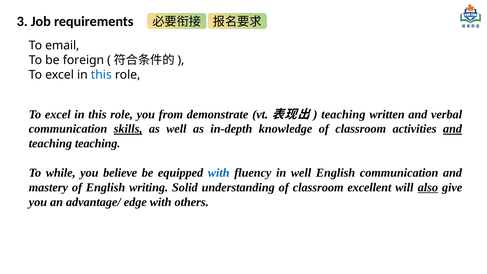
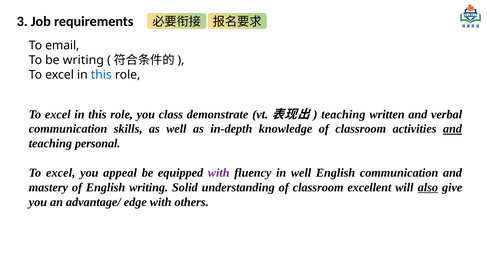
be foreign: foreign -> writing (83, 60)
from: from -> class (171, 114)
skills underline: present -> none (128, 129)
teaching teaching: teaching -> personal (98, 144)
while: while -> excel (61, 173)
believe: believe -> appeal (120, 173)
with colour: blue -> purple (219, 173)
